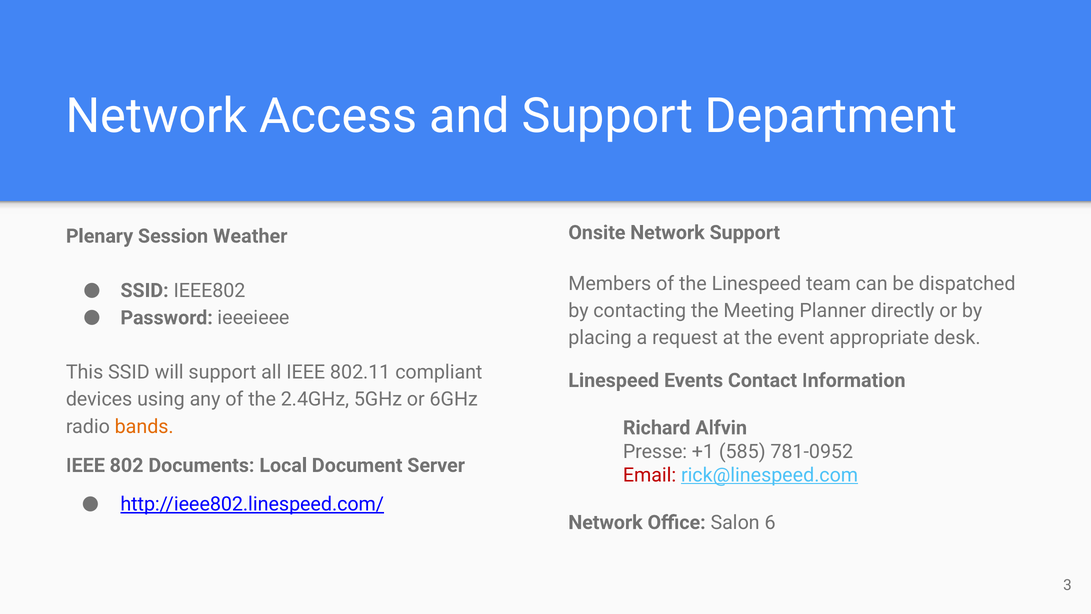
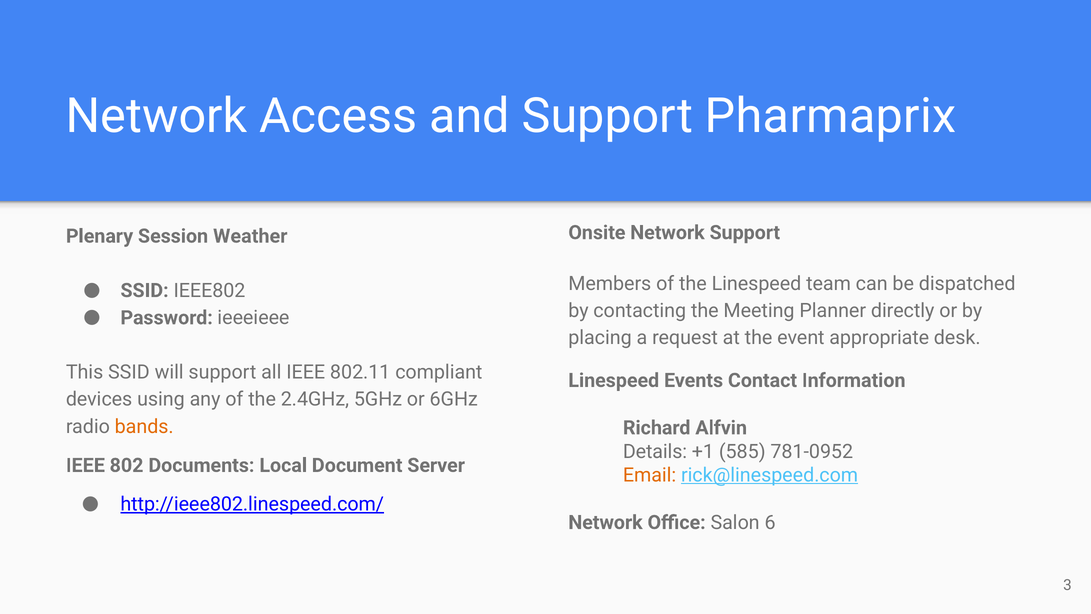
Department: Department -> Pharmaprix (831, 116)
Presse: Presse -> Details (655, 451)
Email colour: red -> orange (650, 475)
